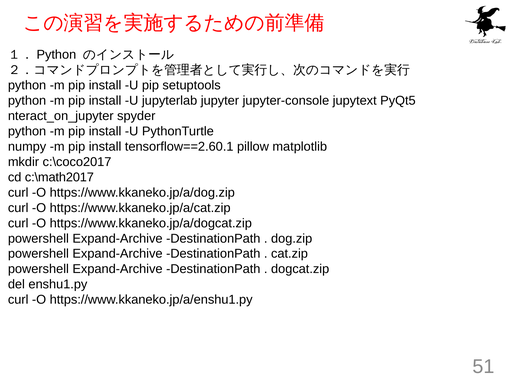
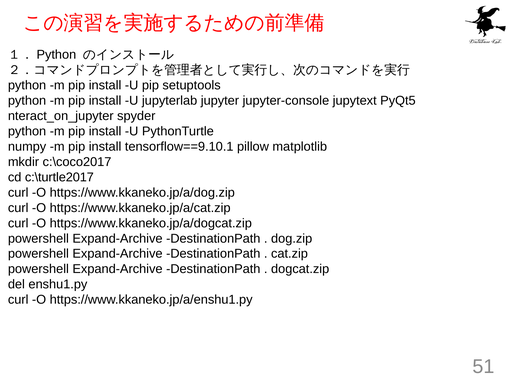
tensorflow==2.60.1: tensorflow==2.60.1 -> tensorflow==9.10.1 (179, 147)
c:\math2017: c:\math2017 -> c:\turtle2017 (59, 177)
